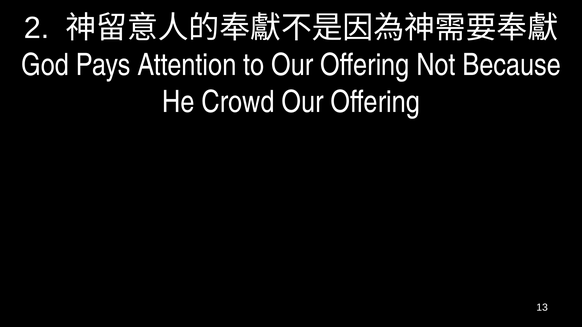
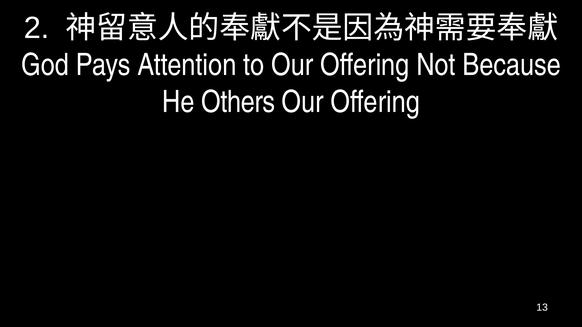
Crowd: Crowd -> Others (238, 102)
